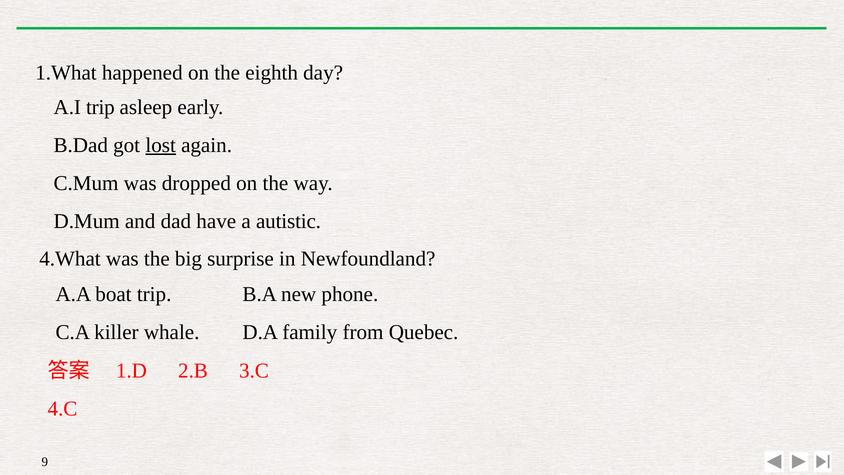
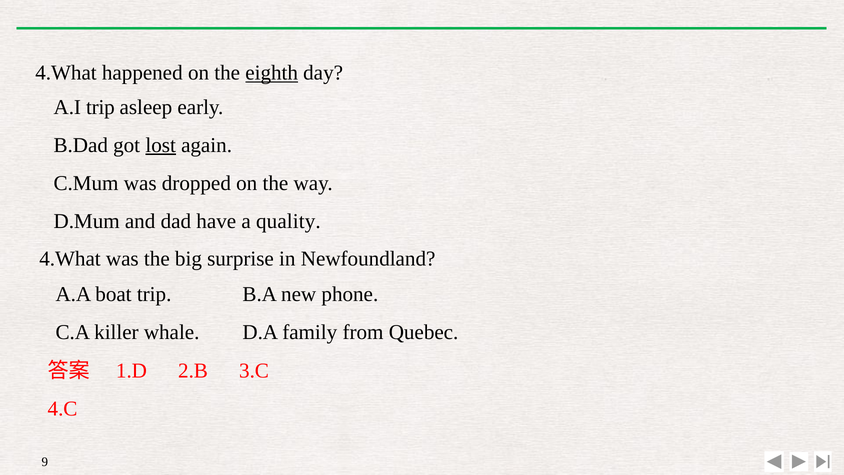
1.What: 1.What -> 4.What (66, 73)
eighth underline: none -> present (272, 73)
autistic: autistic -> quality (288, 221)
